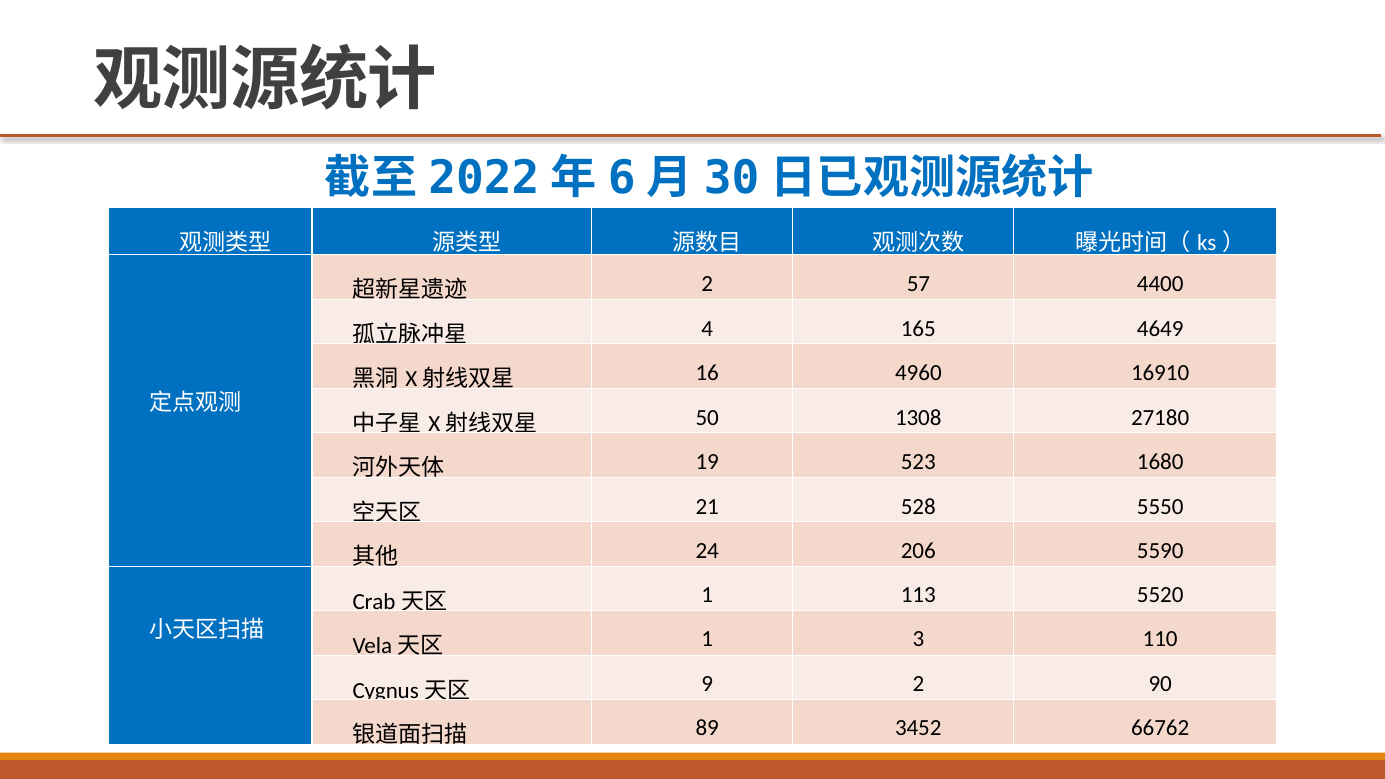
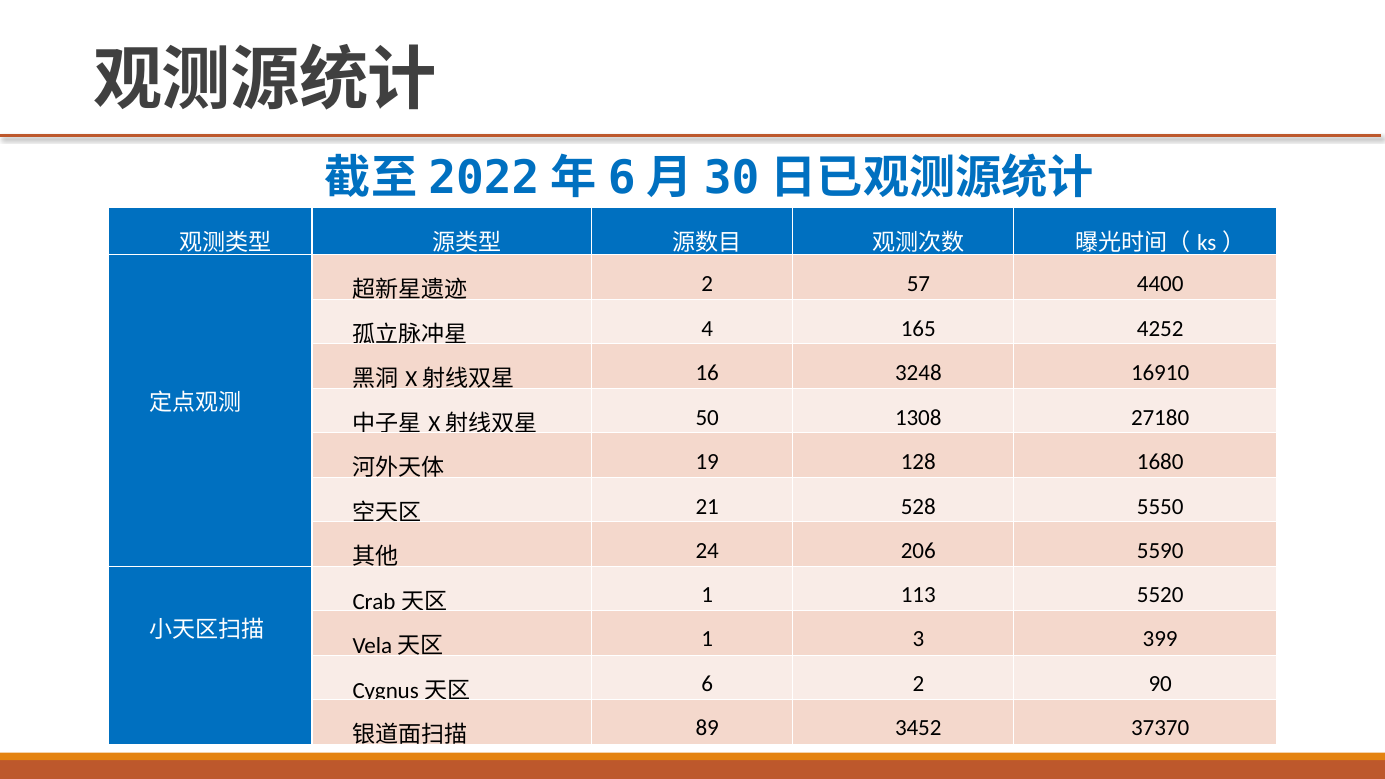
4649: 4649 -> 4252 (1160, 329)
4960: 4960 -> 3248 (918, 373)
523: 523 -> 128 (918, 462)
110: 110 -> 399 (1160, 639)
9: 9 -> 6 (707, 684)
66762: 66762 -> 37370 (1160, 728)
